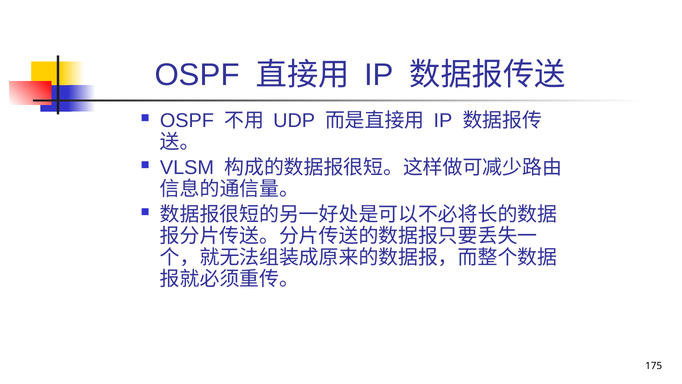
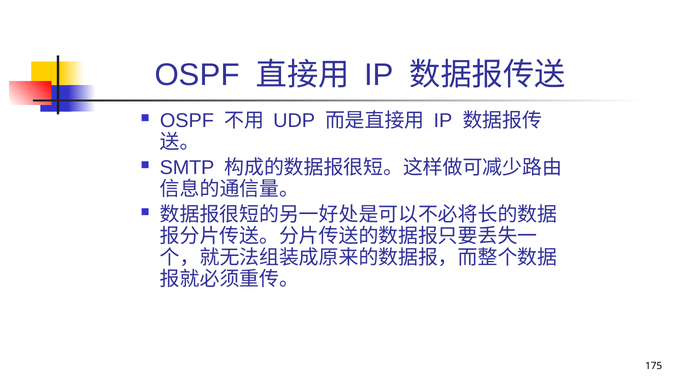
VLSM: VLSM -> SMTP (187, 167)
